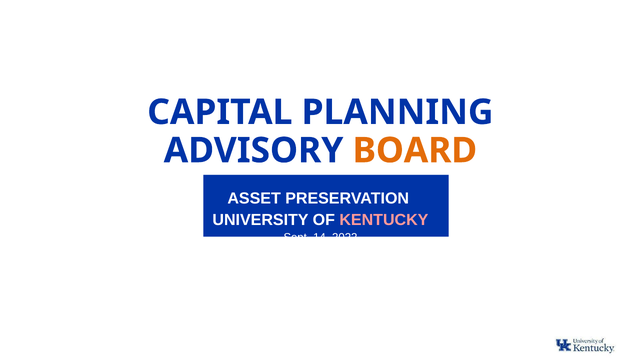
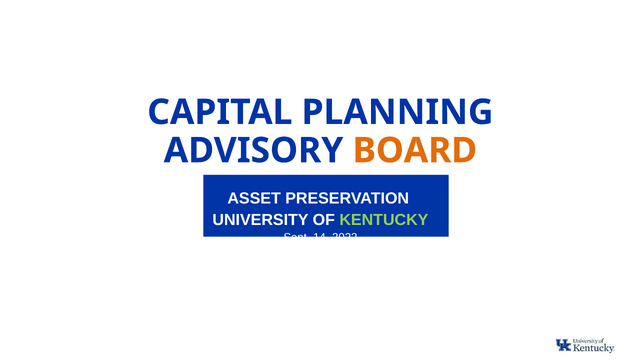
KENTUCKY colour: pink -> light green (384, 220)
